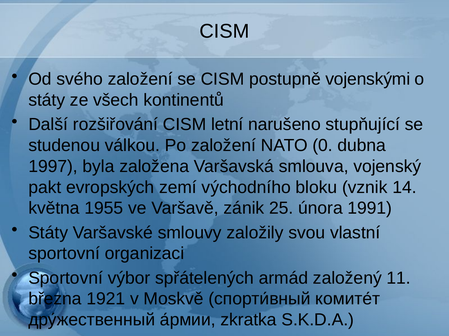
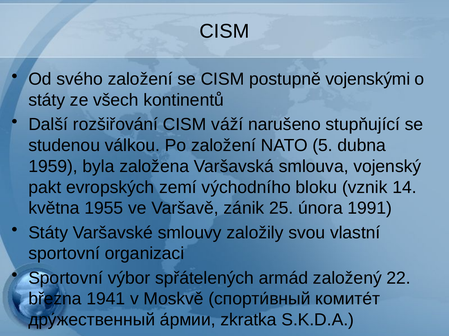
letní: letní -> váží (227, 125)
0: 0 -> 5 (323, 146)
1997: 1997 -> 1959 (53, 167)
11: 11 -> 22 (399, 279)
1921: 1921 -> 1941 (106, 300)
